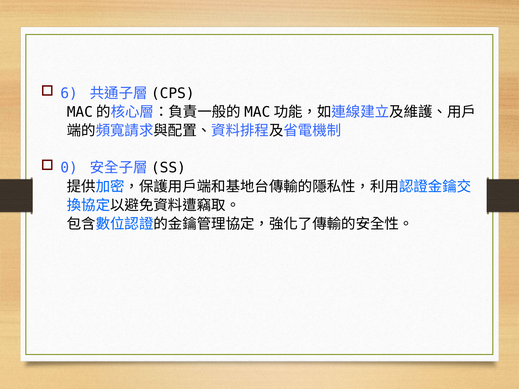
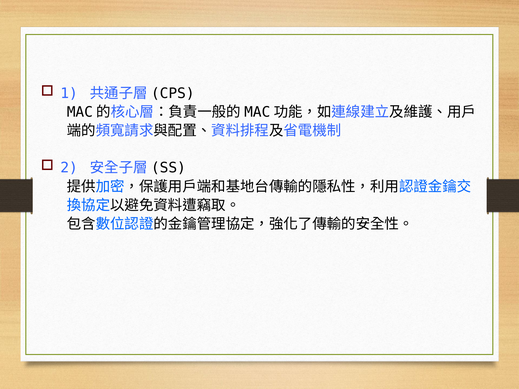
6: 6 -> 1 (69, 94)
0: 0 -> 2 (69, 168)
